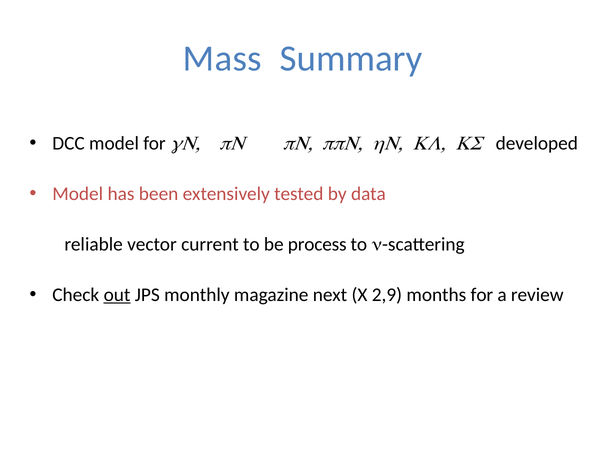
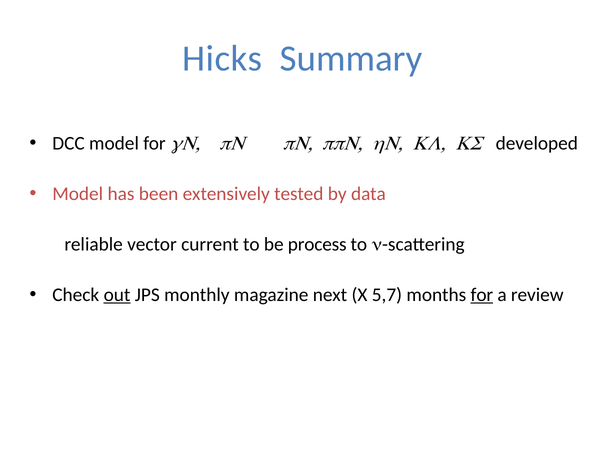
Mass: Mass -> Hicks (222, 59)
2,9: 2,9 -> 5,7 (387, 295)
for underline: none -> present (482, 295)
